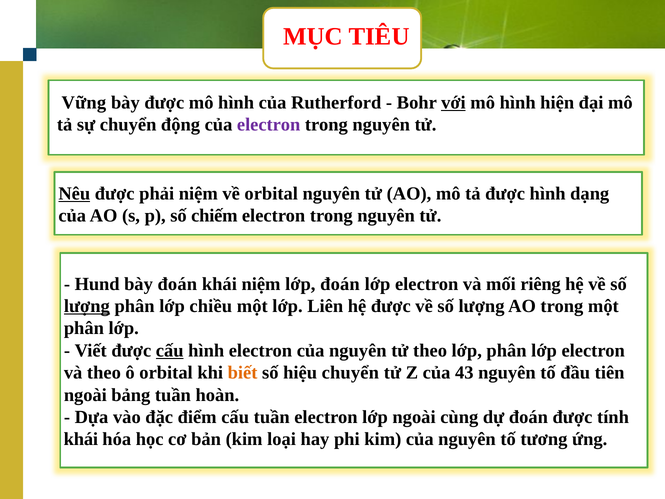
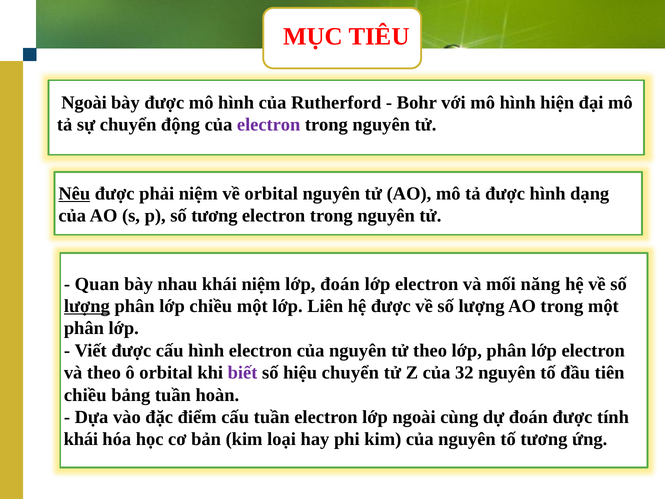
Vững: Vững -> Ngoài (84, 103)
với underline: present -> none (453, 103)
số chiếm: chiếm -> tương (214, 216)
Hund: Hund -> Quan (97, 284)
bày đoán: đoán -> nhau (177, 284)
riêng: riêng -> năng (540, 284)
cấu underline: present -> none (170, 350)
biết colour: orange -> purple (243, 373)
43: 43 -> 32 (464, 373)
ngoài: ngoài -> chiều (85, 395)
